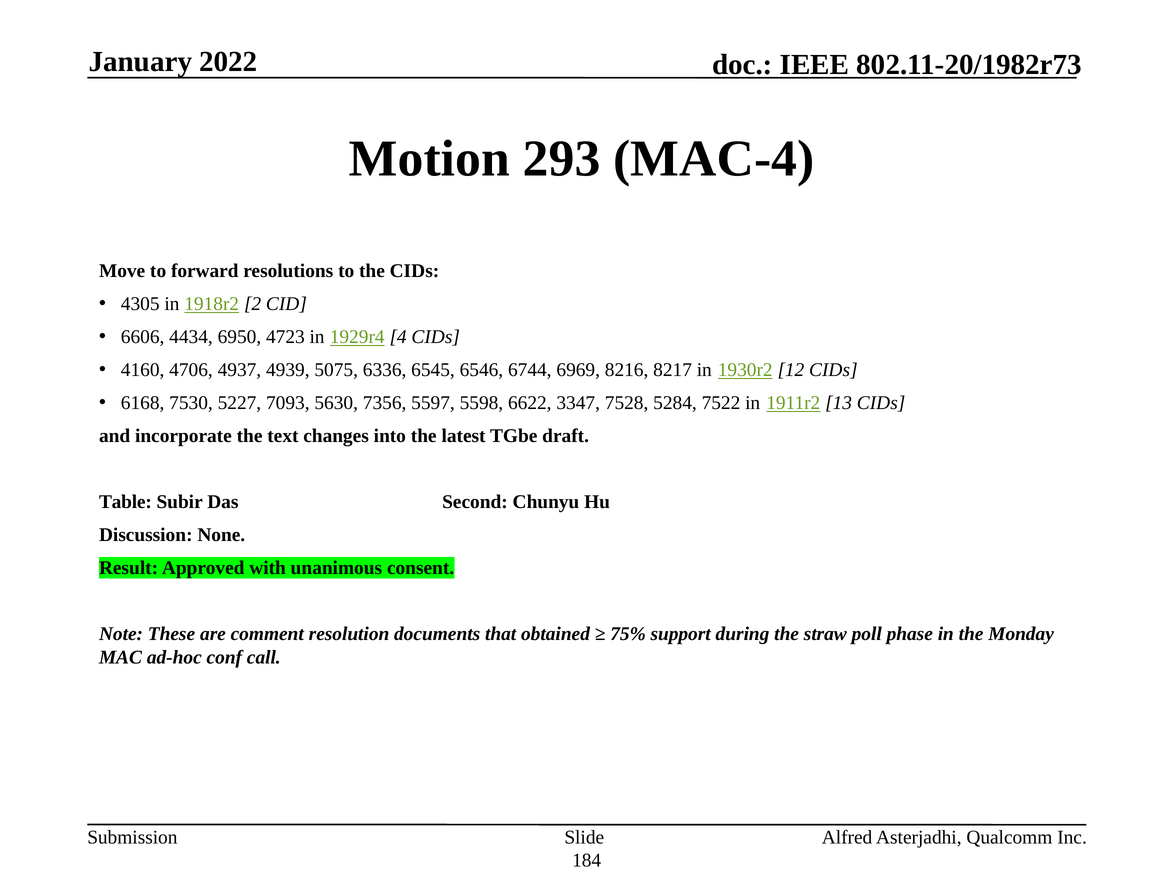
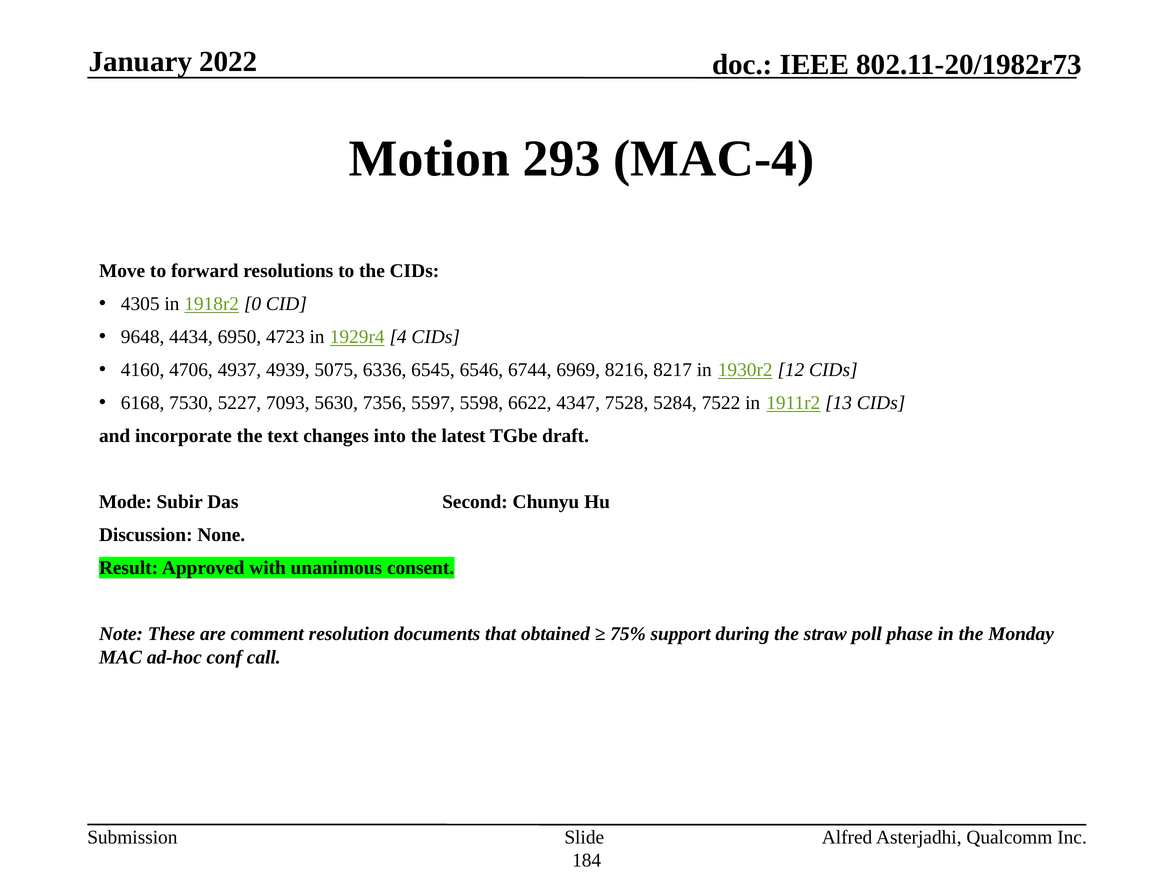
2: 2 -> 0 (253, 304)
6606: 6606 -> 9648 (143, 337)
3347: 3347 -> 4347 (578, 403)
Table: Table -> Mode (125, 502)
